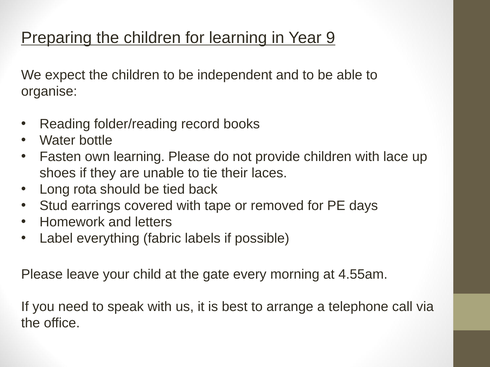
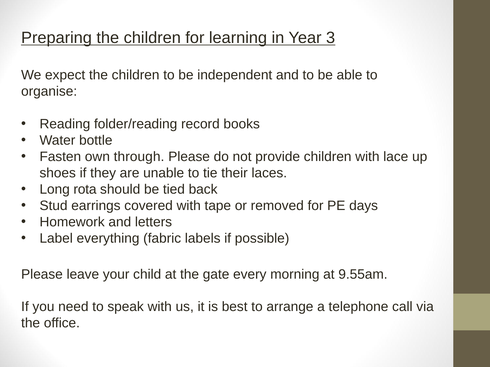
9: 9 -> 3 (331, 38)
own learning: learning -> through (139, 157)
4.55am: 4.55am -> 9.55am (363, 275)
